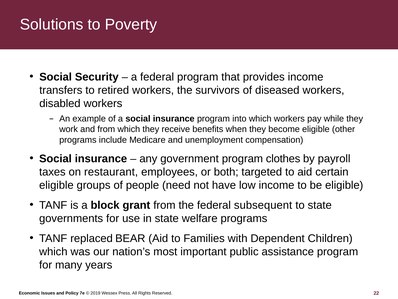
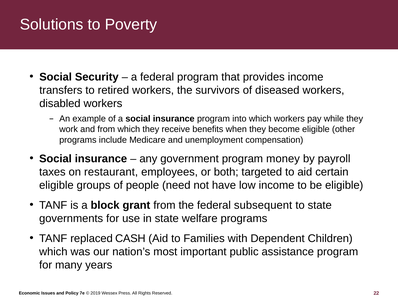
clothes: clothes -> money (283, 158)
BEAR: BEAR -> CASH (130, 238)
